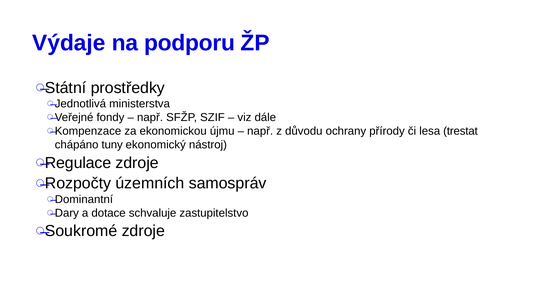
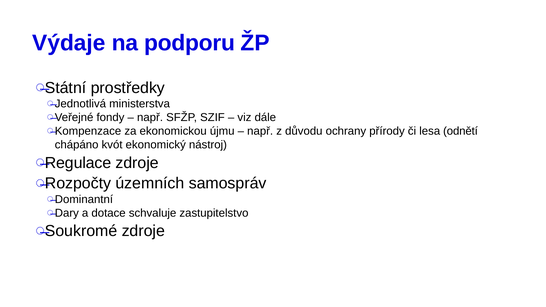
trestat: trestat -> odnětí (460, 131)
tuny: tuny -> kvót (112, 145)
